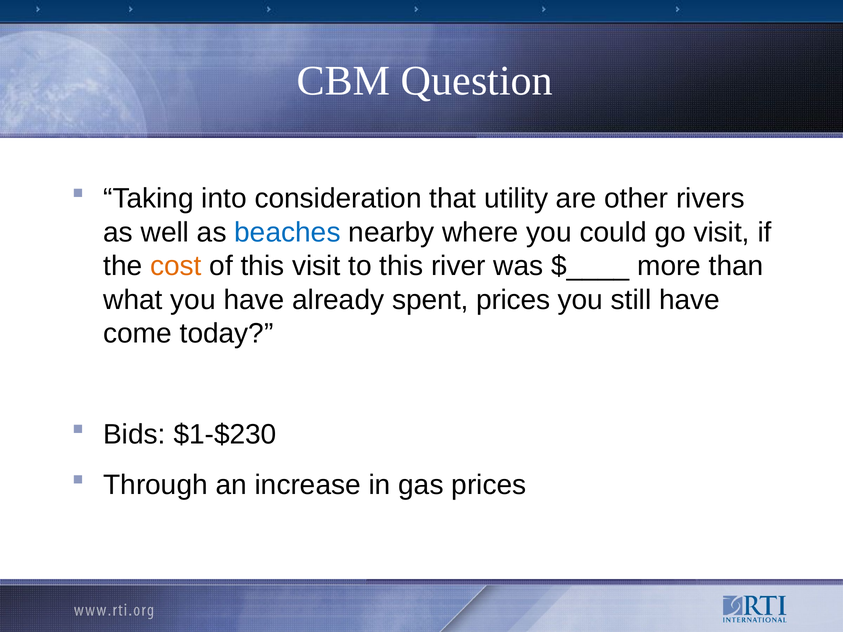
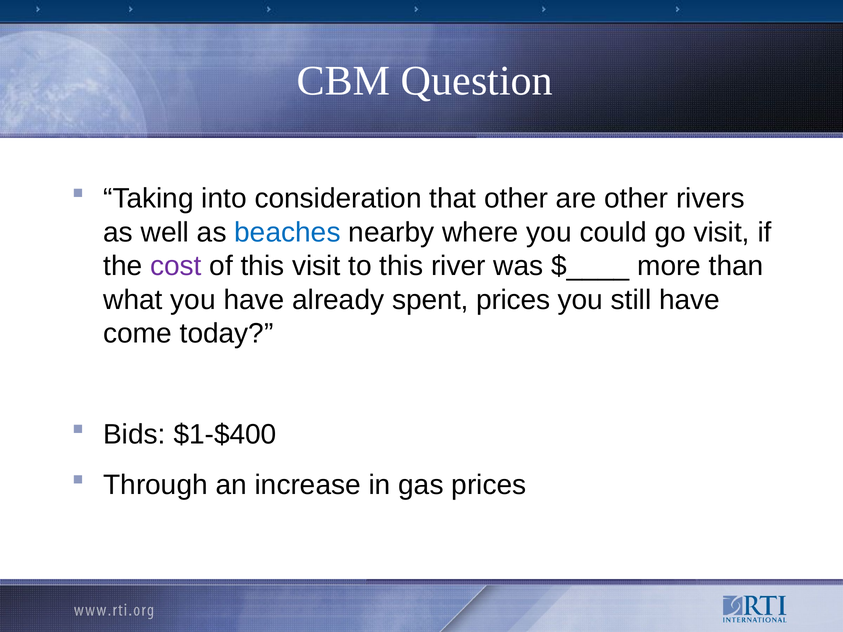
that utility: utility -> other (516, 199)
cost colour: orange -> purple (176, 266)
$1-$230: $1-$230 -> $1-$400 (225, 435)
